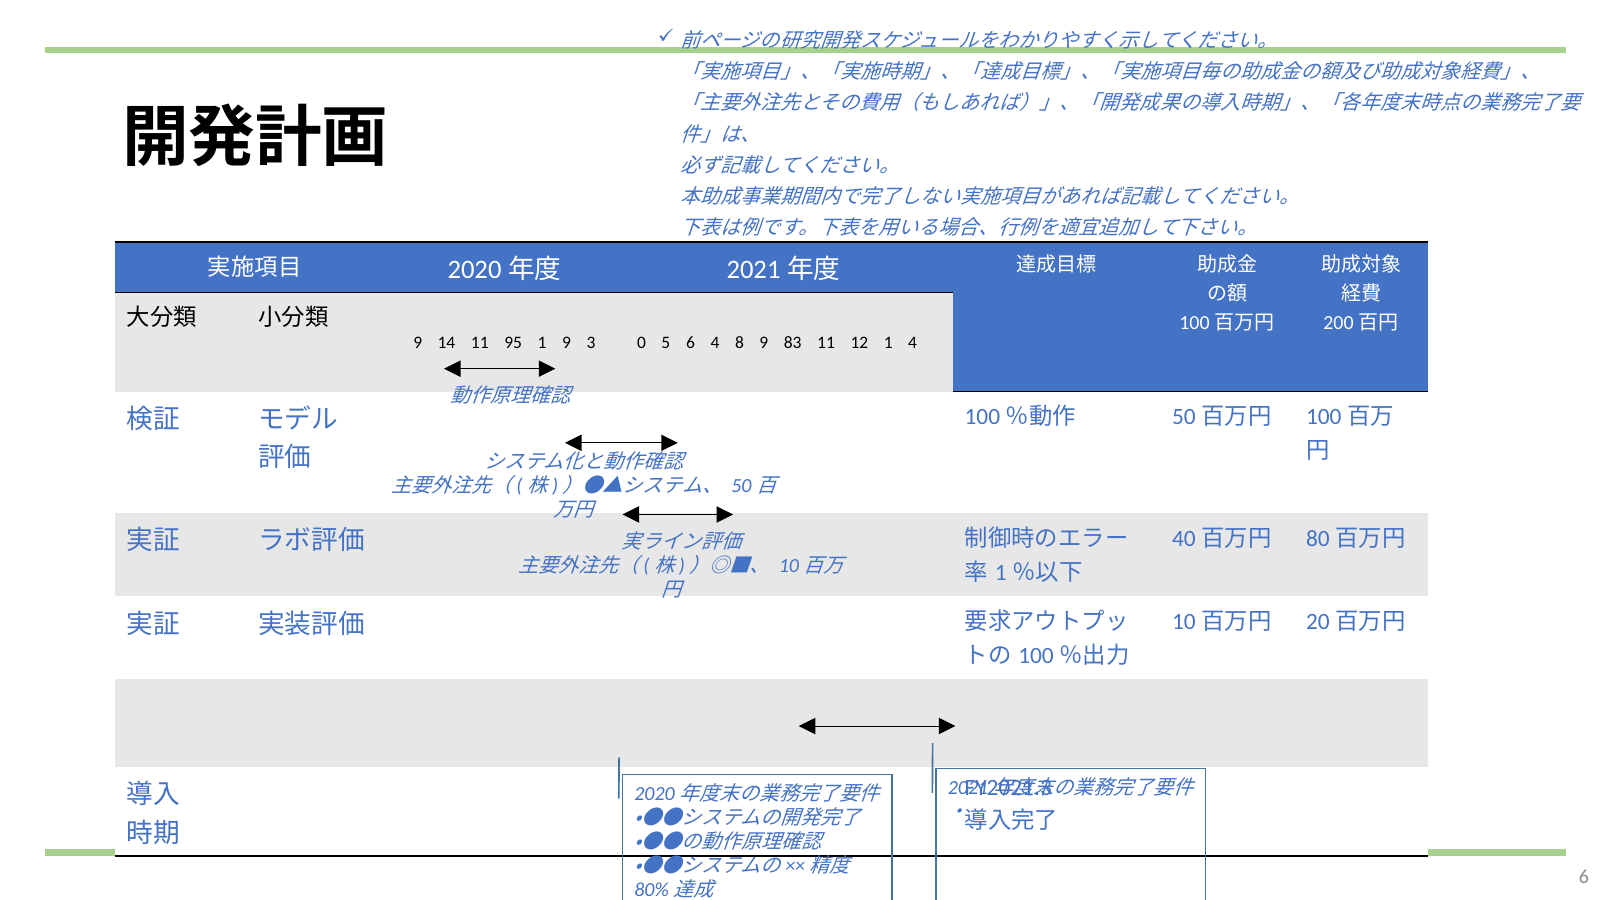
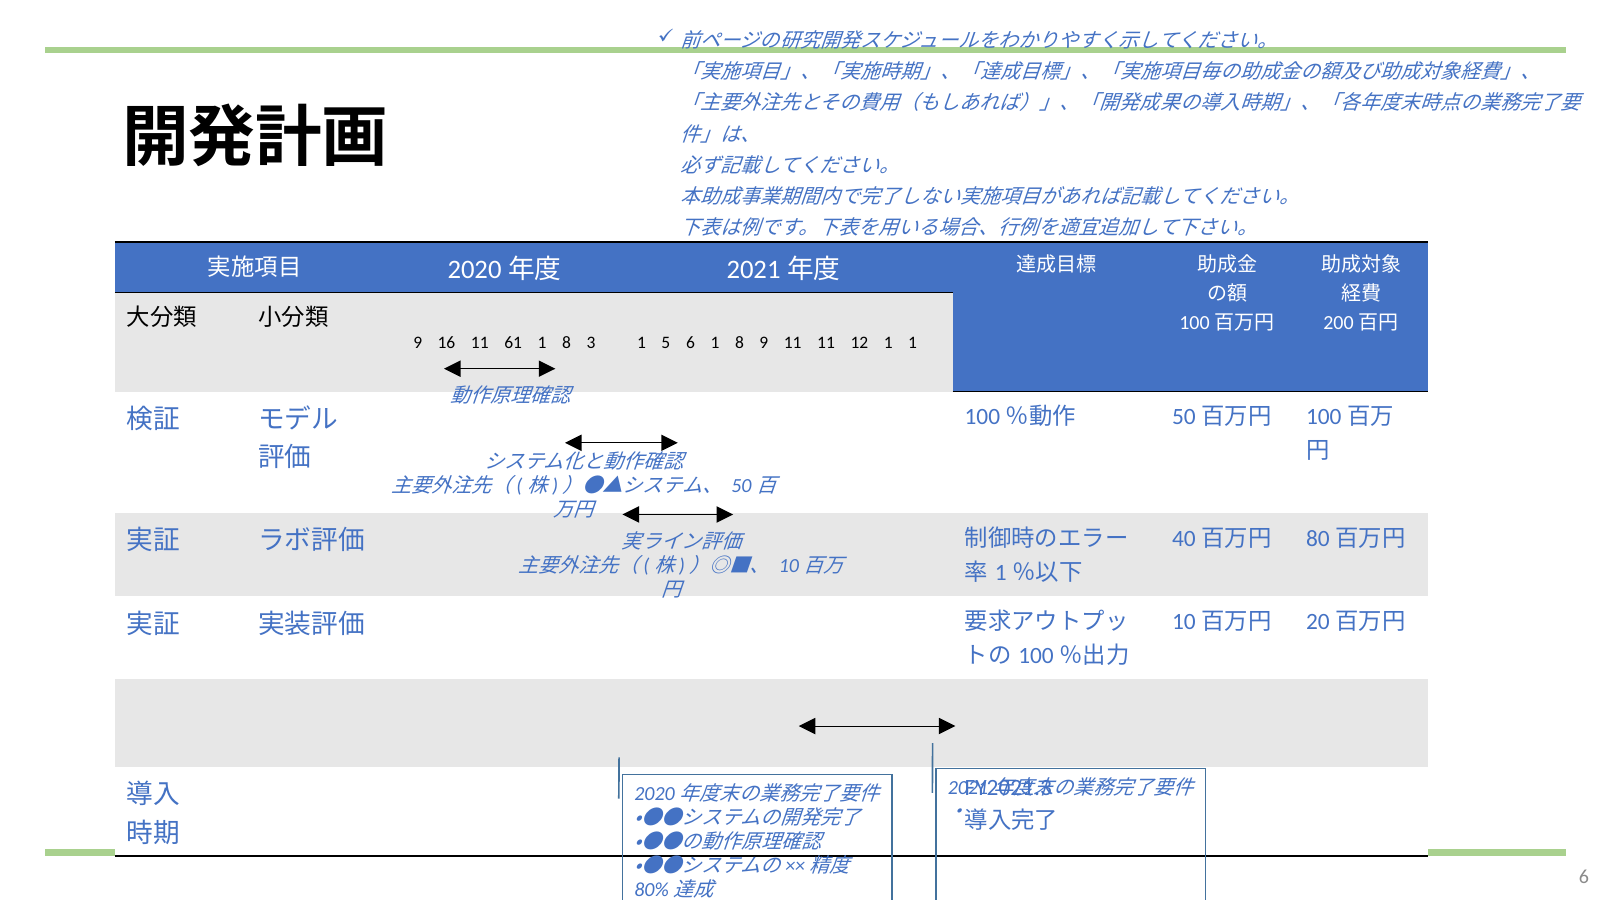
14: 14 -> 16 (446, 343)
95: 95 -> 61 (513, 343)
9: 9 -> 8 (567, 343)
3 0: 0 -> 1 (642, 343)
6 4: 4 -> 1 (715, 343)
9 83: 83 -> 11 (793, 343)
1 4: 4 -> 1 (913, 343)
